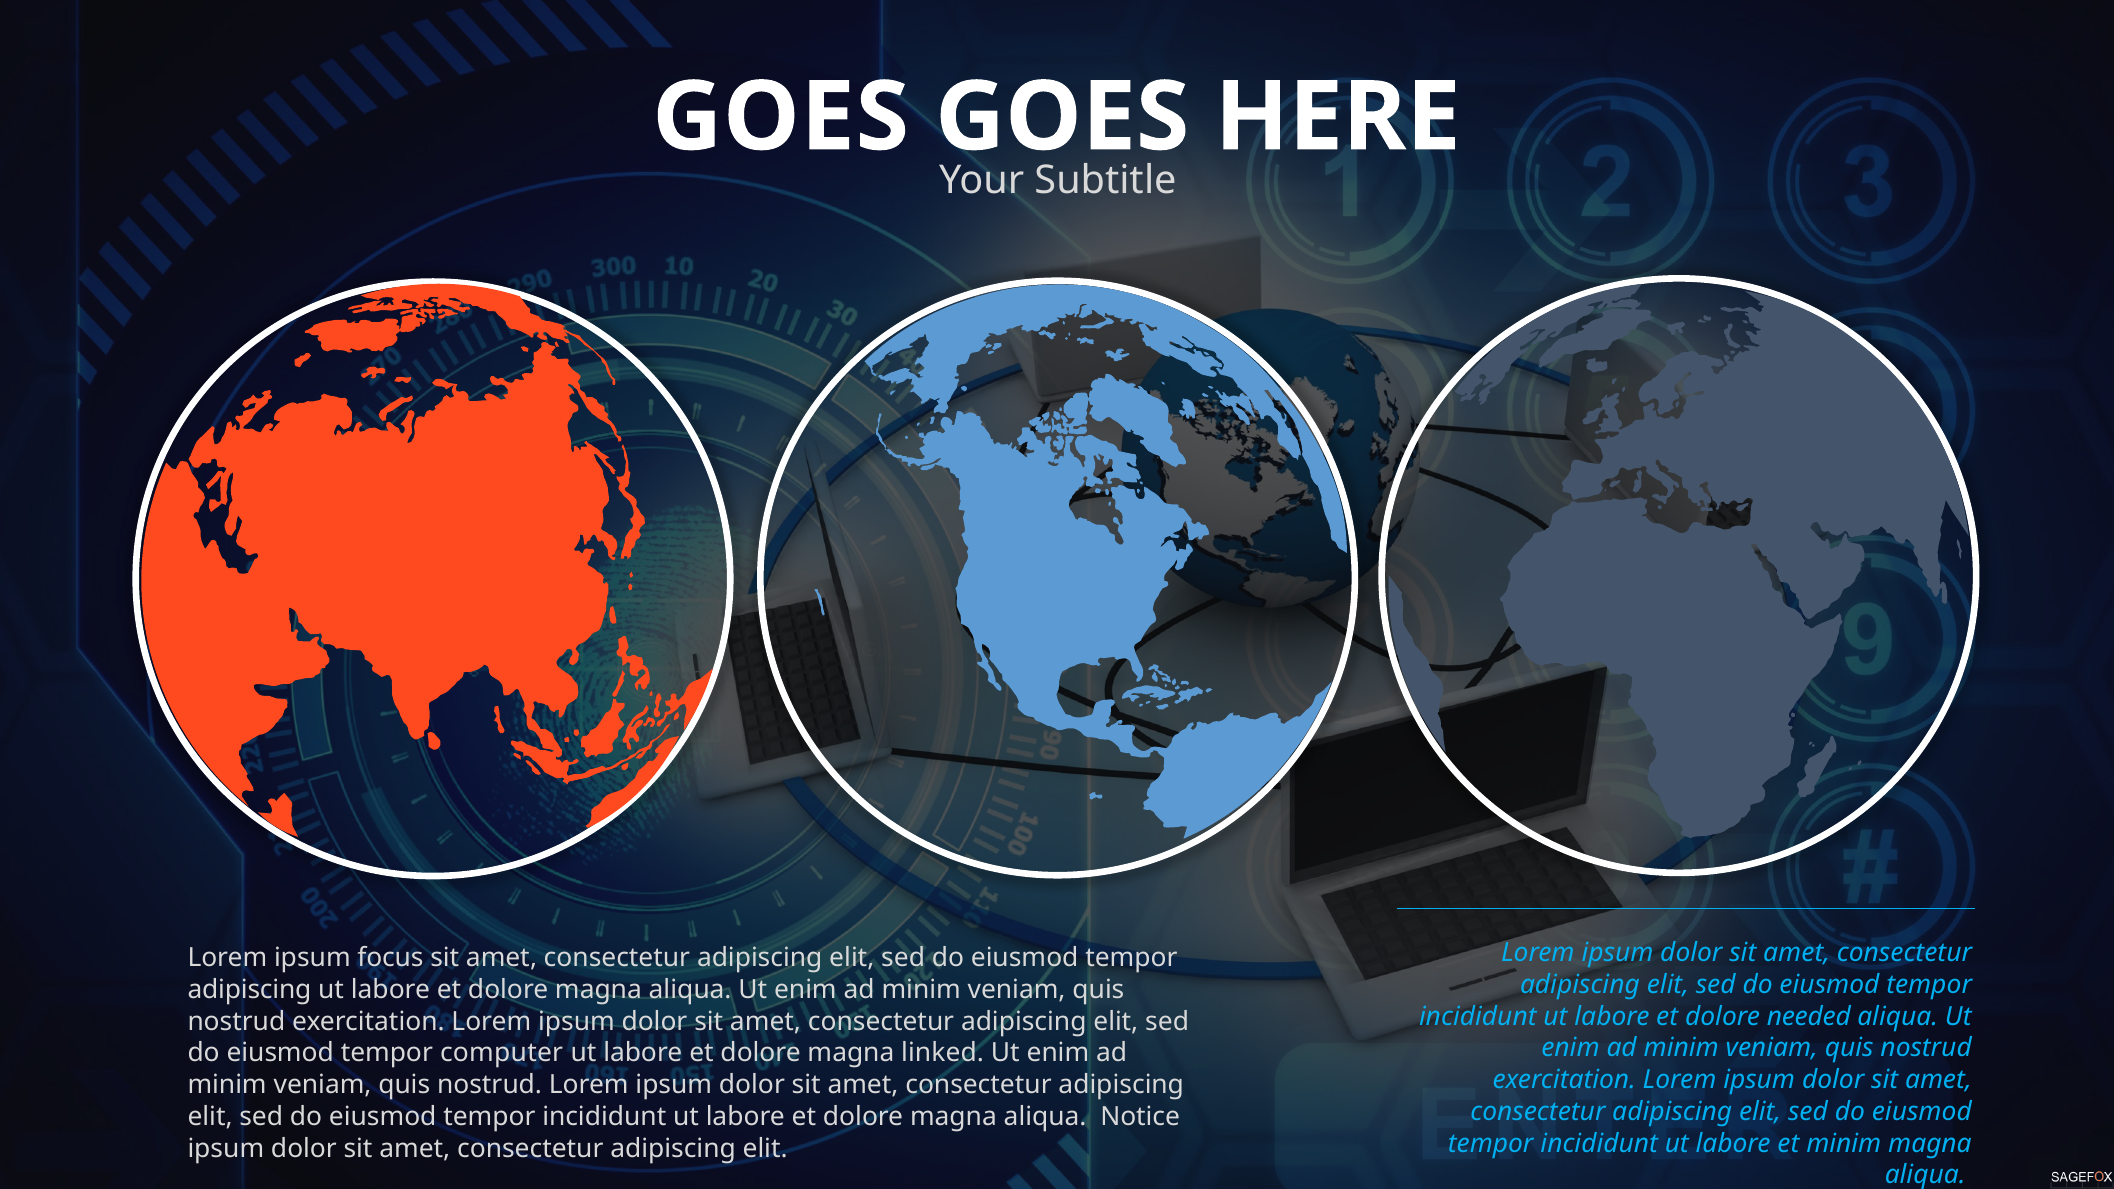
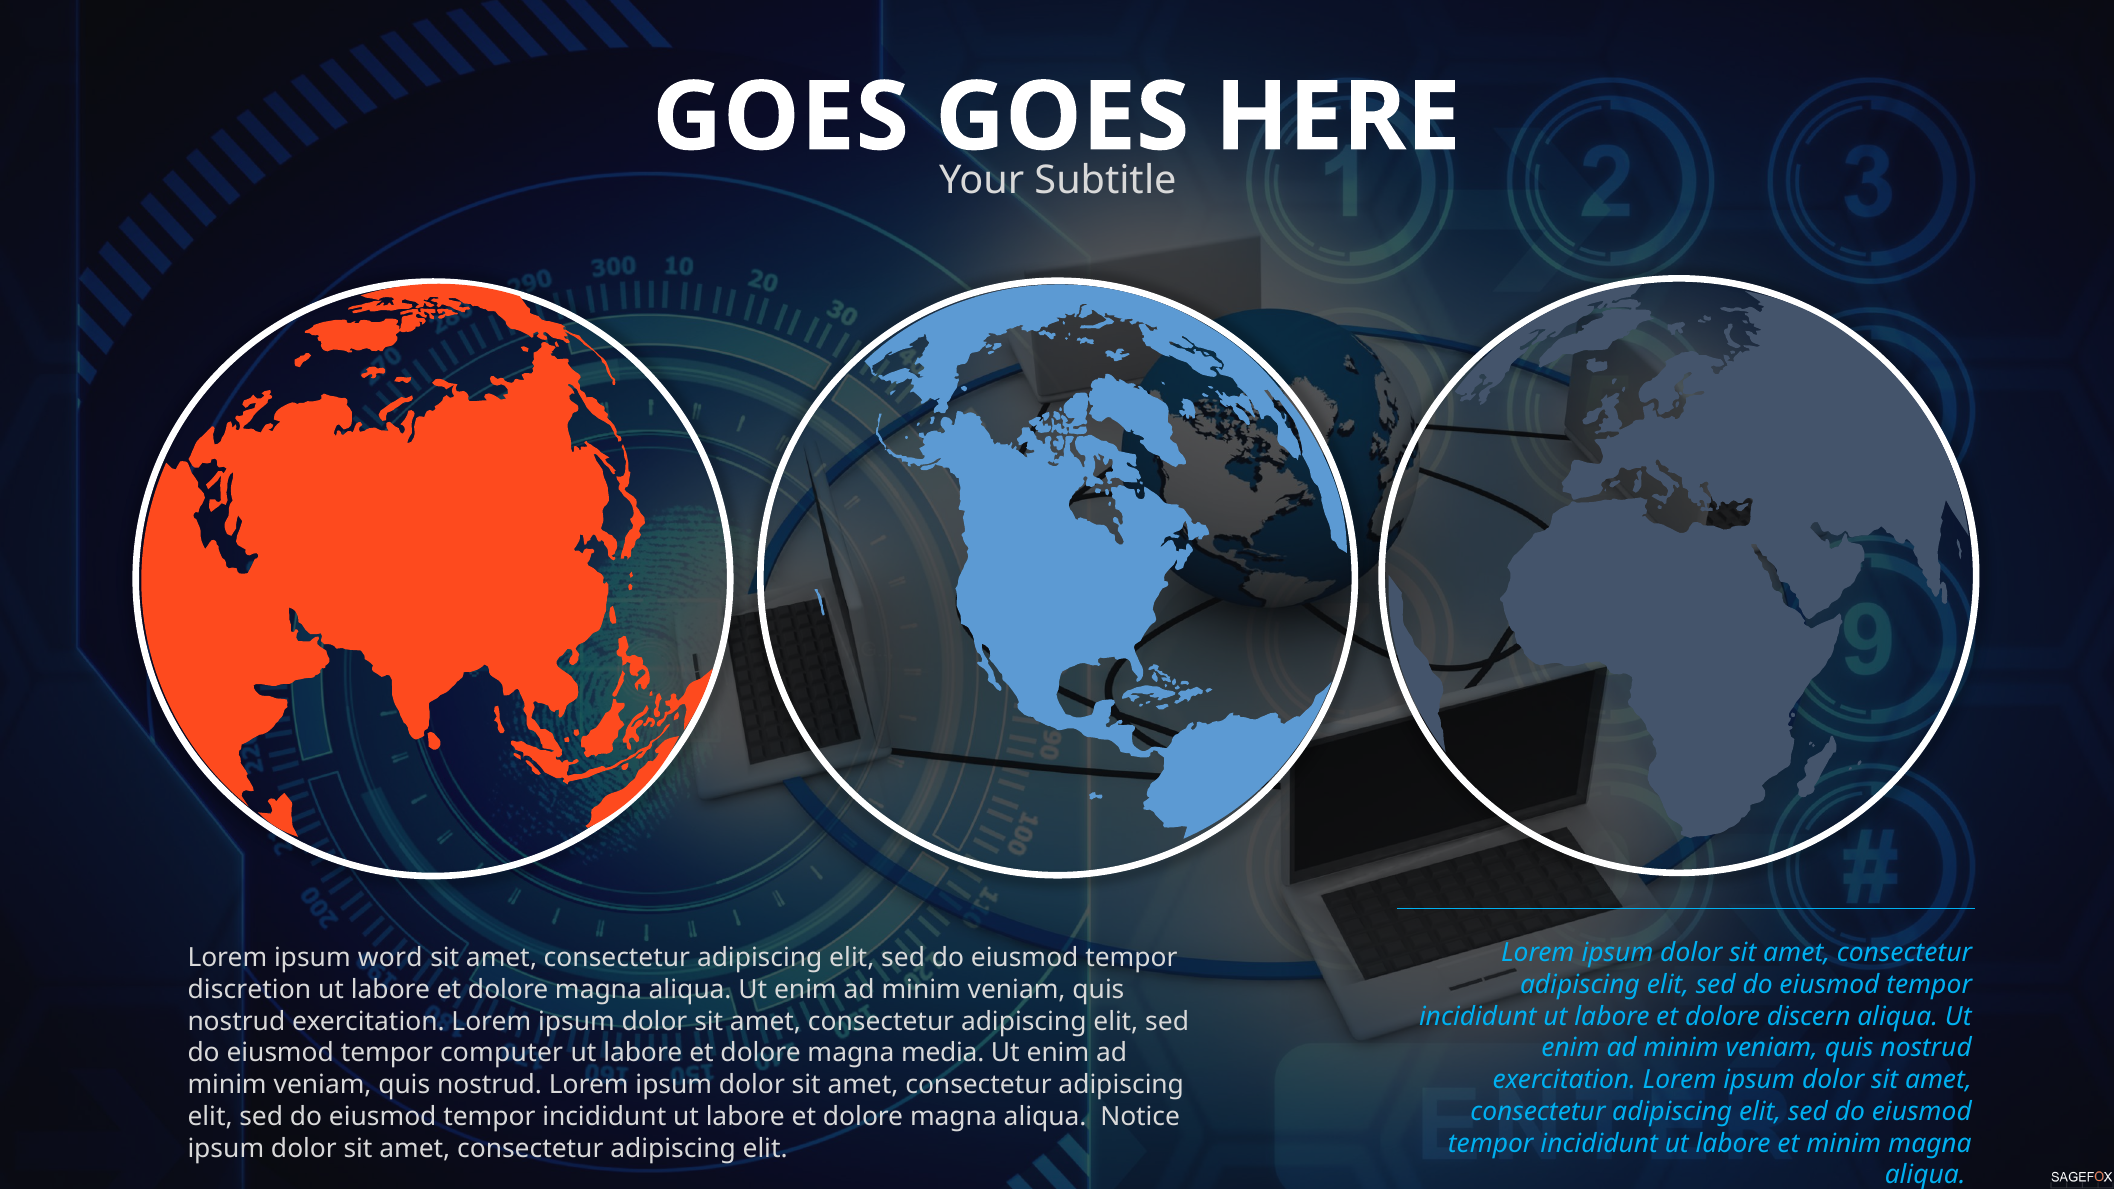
focus: focus -> word (390, 958)
adipiscing: adipiscing -> discretion (249, 990)
needed: needed -> discern (1809, 1017)
linked: linked -> media (943, 1053)
